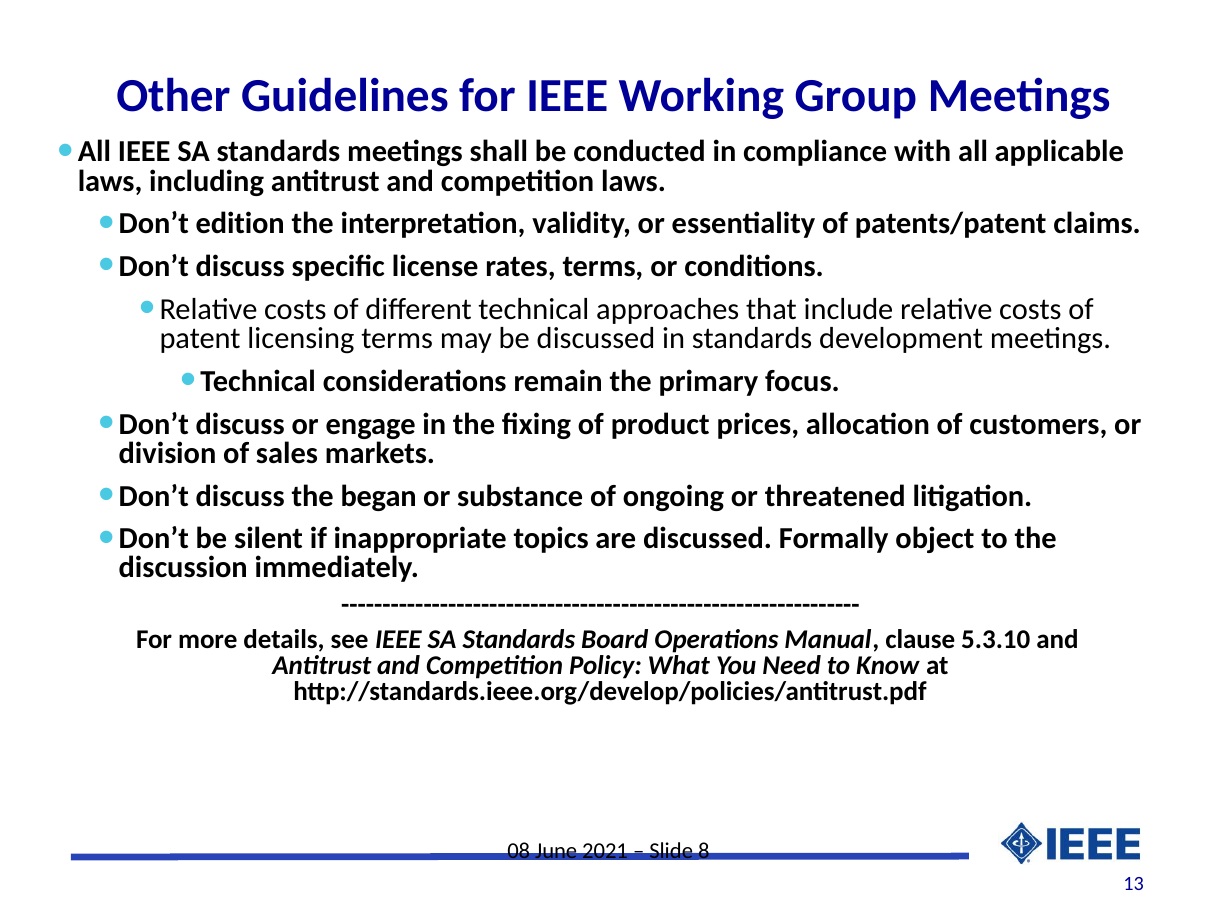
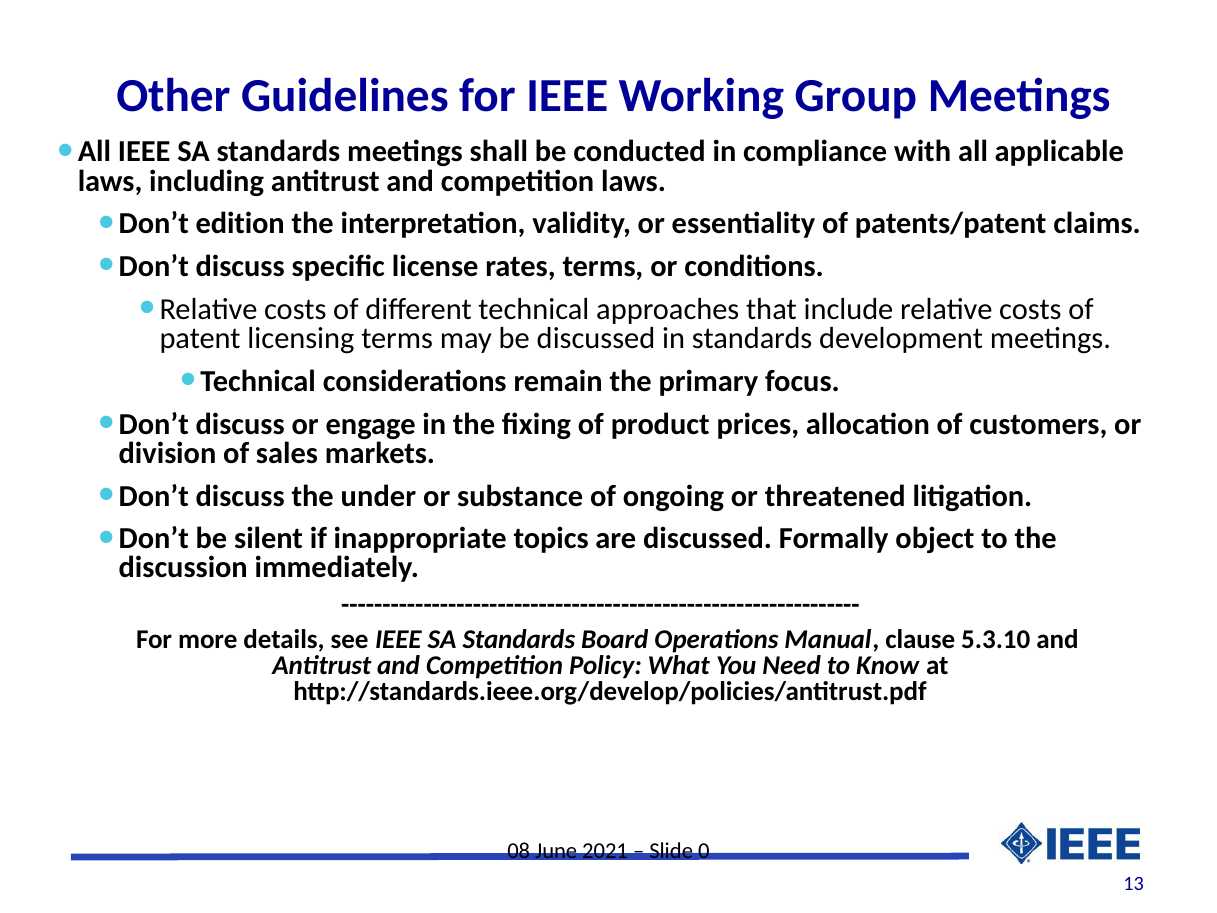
began: began -> under (378, 496)
8: 8 -> 0 (704, 851)
